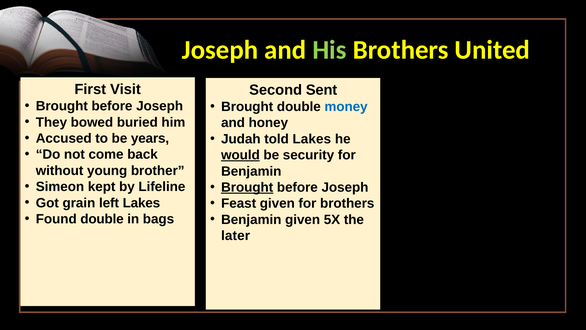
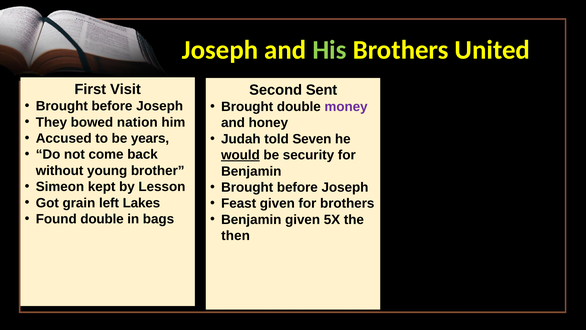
money colour: blue -> purple (346, 107)
buried: buried -> nation (137, 122)
told Lakes: Lakes -> Seven (312, 139)
Lifeline: Lifeline -> Lesson (162, 187)
Brought underline: present -> none (247, 187)
later: later -> then (236, 235)
